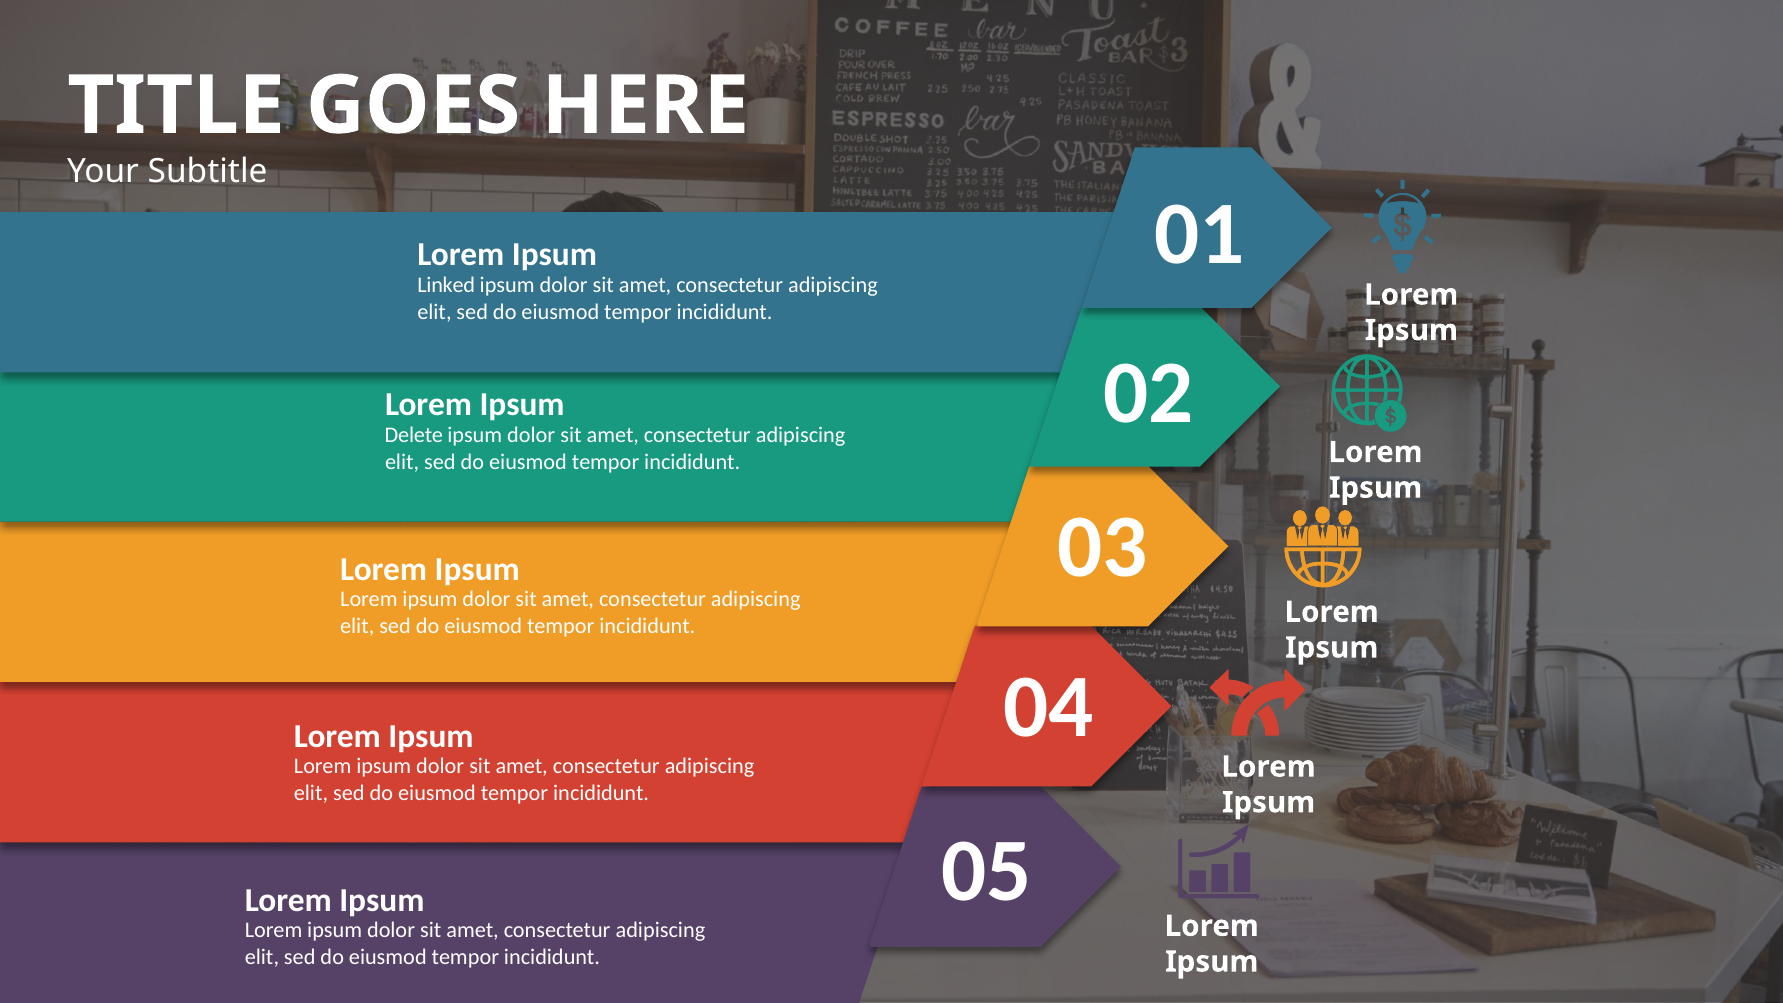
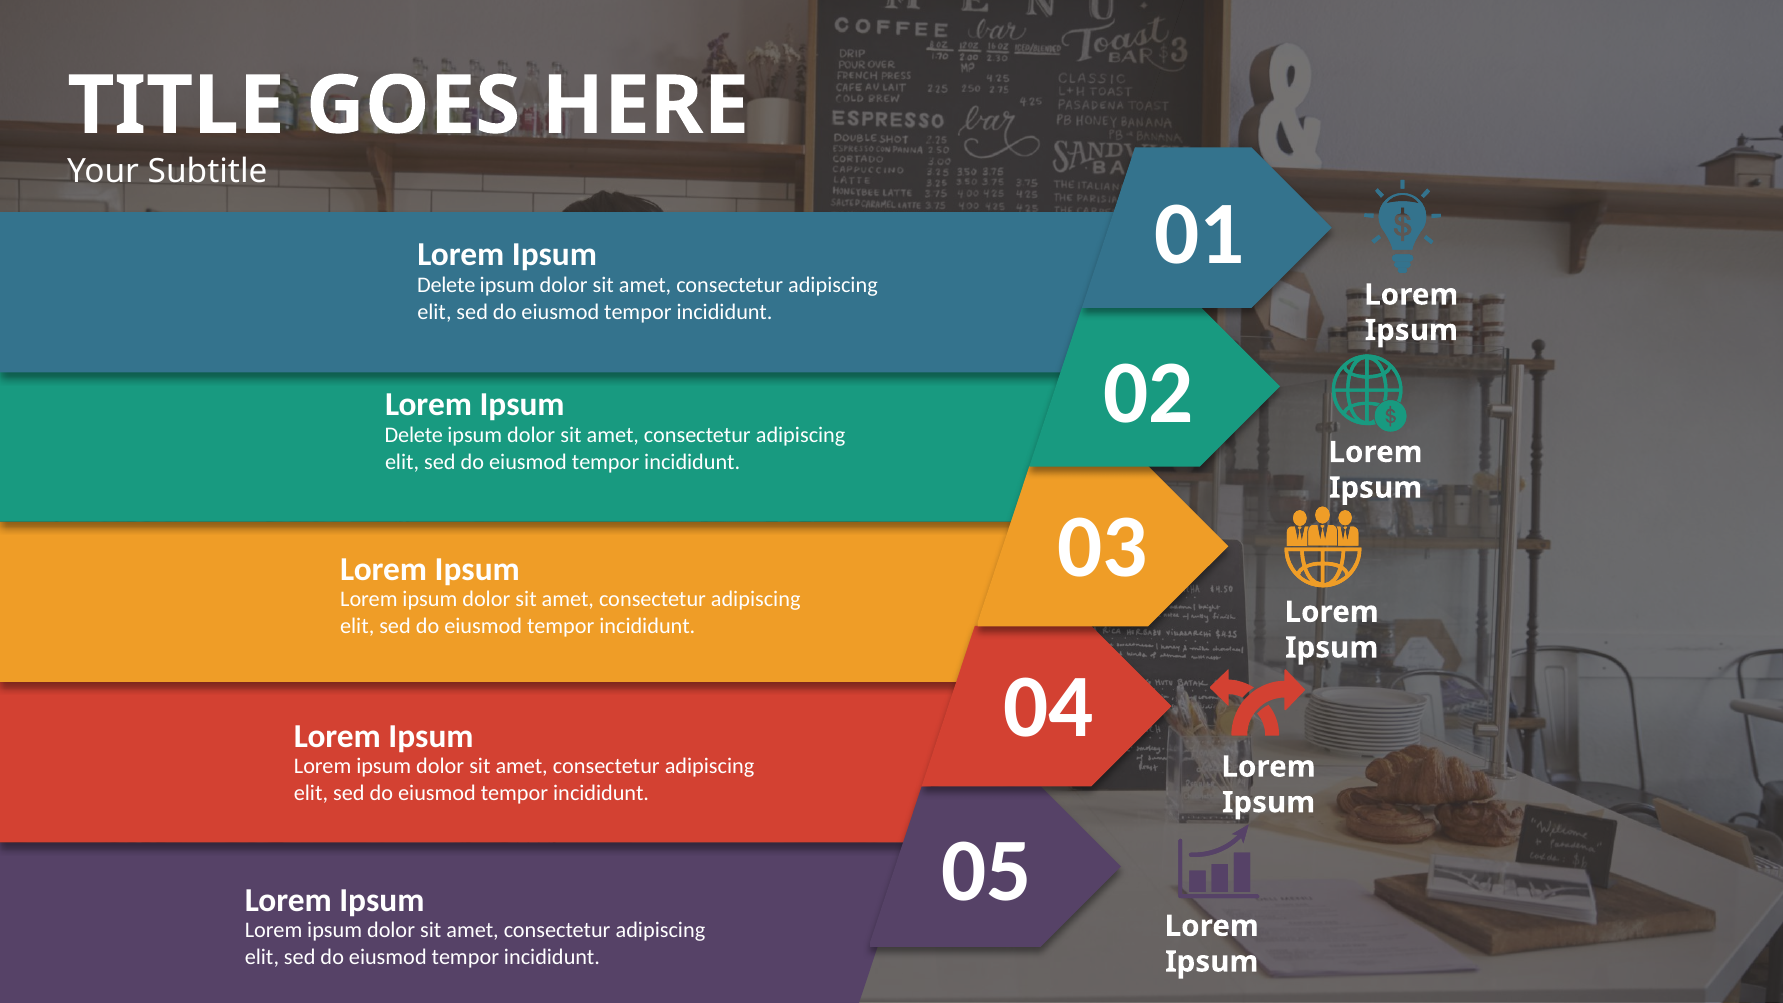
Linked: Linked -> Delete (446, 285)
